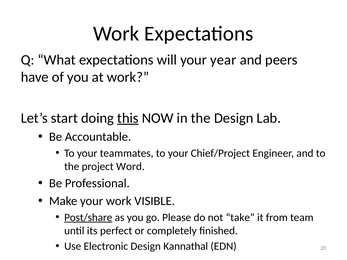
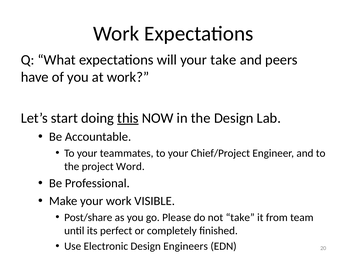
your year: year -> take (223, 60)
Post/share underline: present -> none (88, 218)
Kannathal: Kannathal -> Engineers (186, 247)
